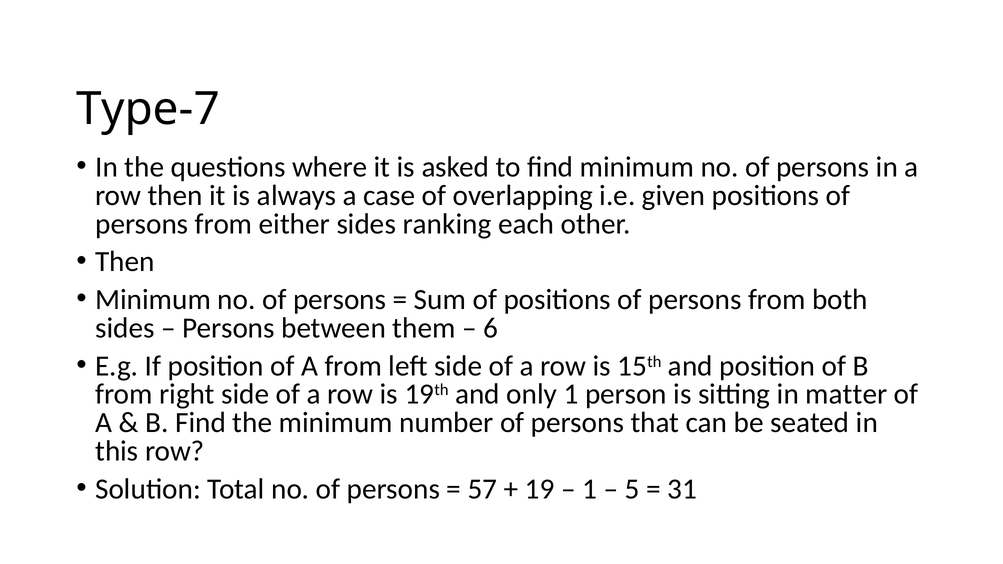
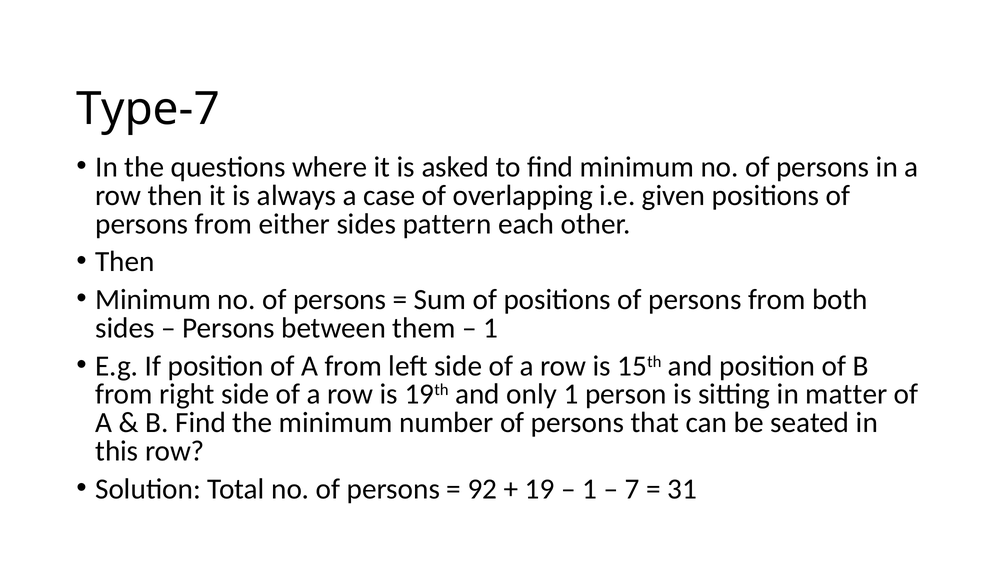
ranking: ranking -> pattern (447, 224)
6: 6 -> 1 (491, 328)
57: 57 -> 92 (482, 489)
5: 5 -> 7 (632, 489)
